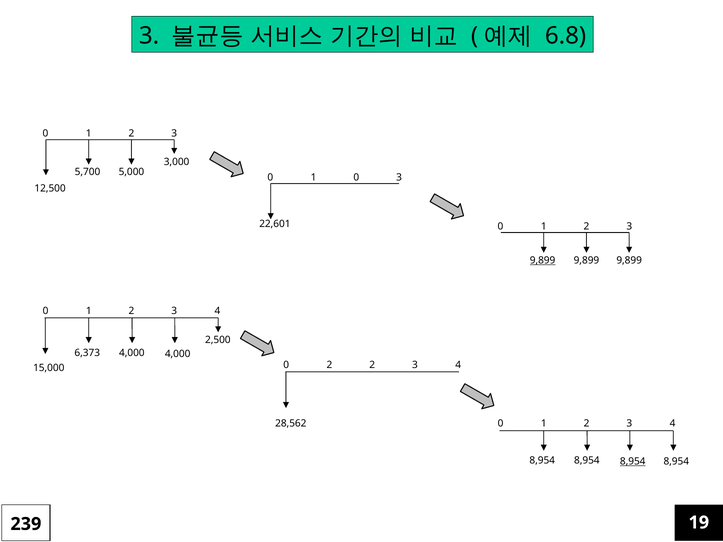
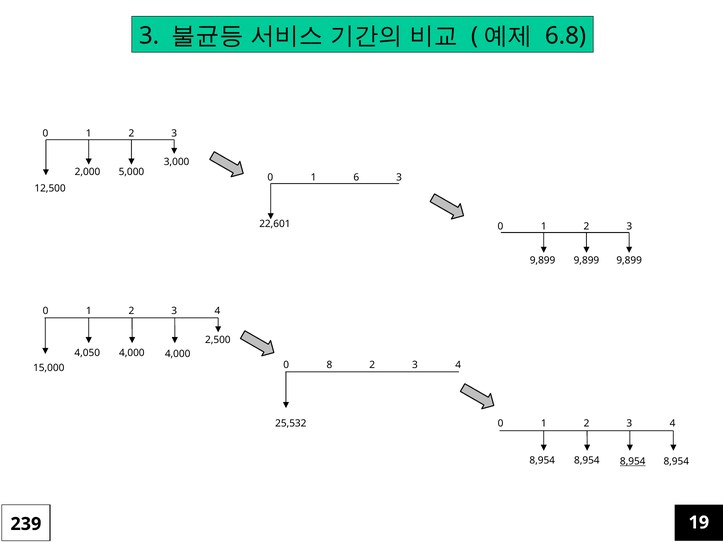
5,700: 5,700 -> 2,000 (87, 172)
1 0: 0 -> 6 (356, 177)
9,899 underline: present -> none (543, 261)
6,373: 6,373 -> 4,050 (87, 353)
0 2: 2 -> 8 (329, 365)
28,562: 28,562 -> 25,532 (291, 424)
